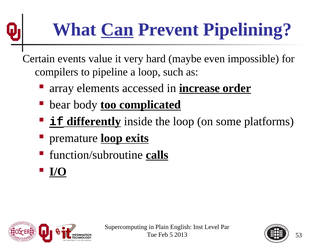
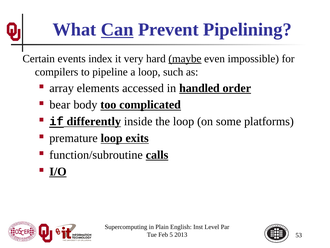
value: value -> index (100, 59)
maybe underline: none -> present (185, 59)
increase: increase -> handled (199, 88)
